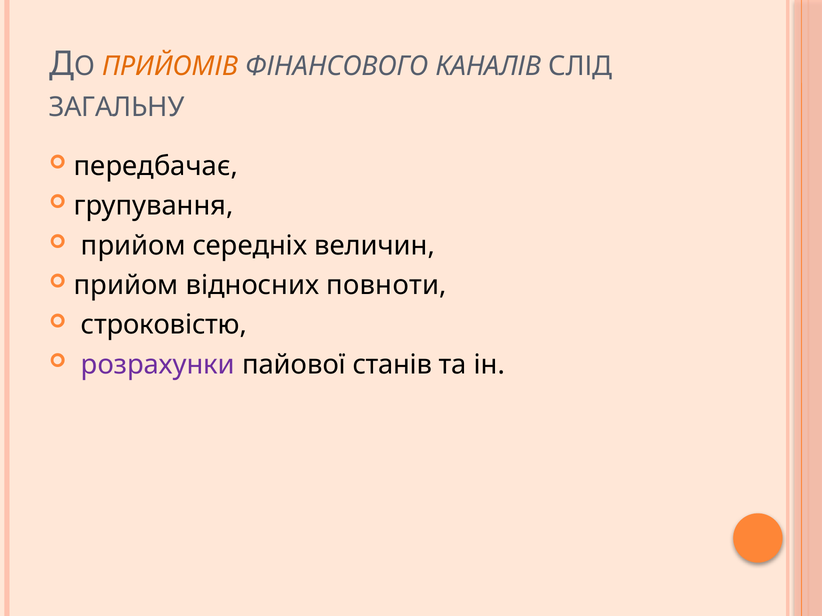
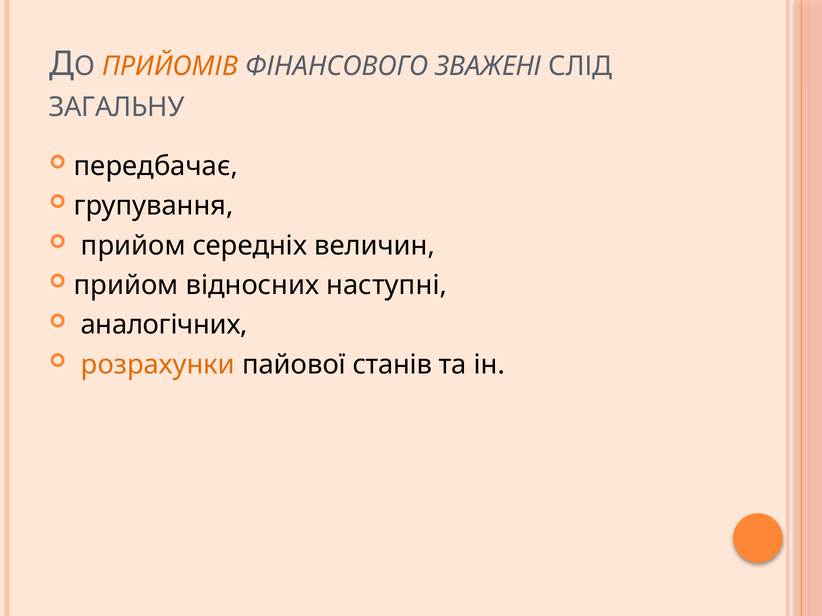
КАНАЛІВ: КАНАЛІВ -> ЗВАЖЕНІ (488, 66)
повноти: повноти -> наступні (387, 285)
строковістю: строковістю -> аналогічних (164, 325)
розрахунки colour: purple -> orange (158, 365)
